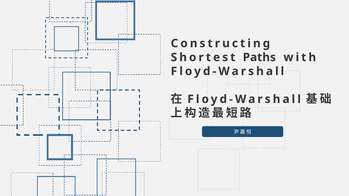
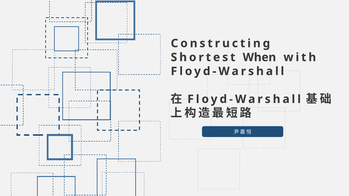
Paths: Paths -> When (259, 57)
